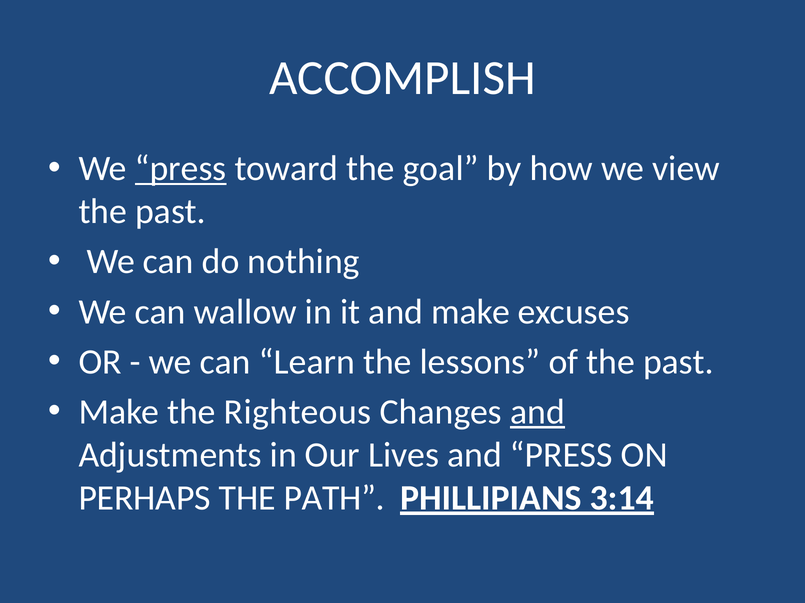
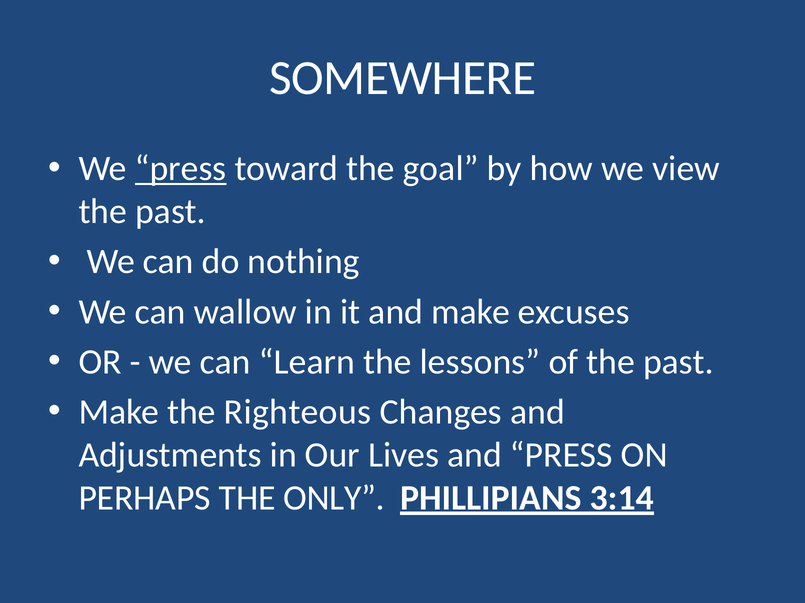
ACCOMPLISH: ACCOMPLISH -> SOMEWHERE (403, 78)
and underline: present -> none (537, 412)
PATH: PATH -> ONLY (334, 498)
